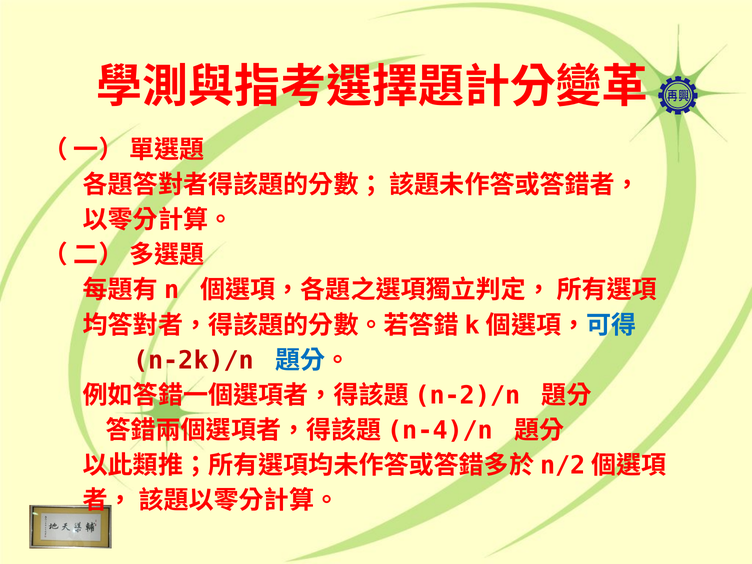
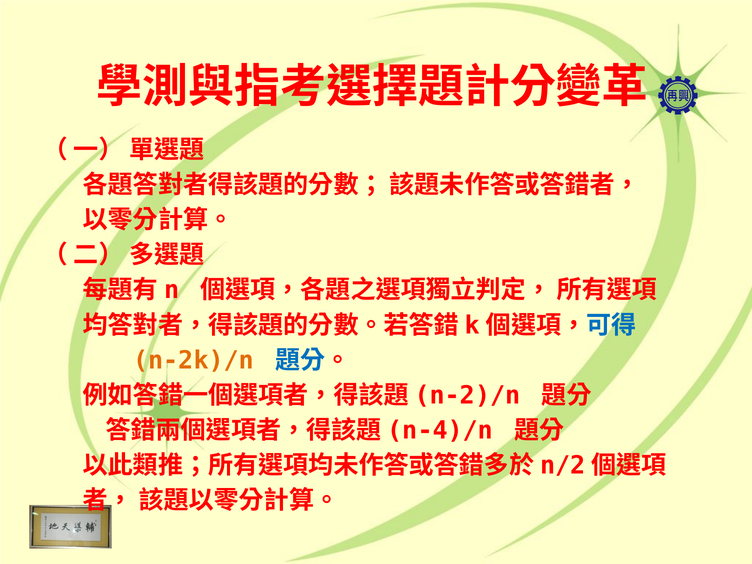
n-2k)/n colour: red -> orange (194, 360)
